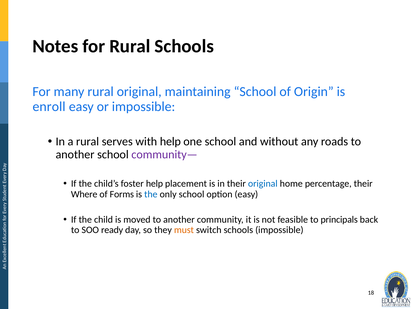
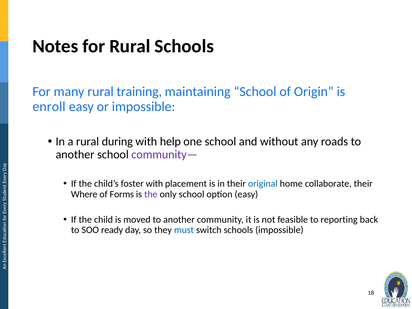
rural original: original -> training (139, 92)
serves: serves -> during (117, 142)
foster help: help -> with (154, 184)
percentage: percentage -> collaborate (328, 184)
the colour: blue -> purple (151, 194)
principals: principals -> reporting (339, 219)
must colour: orange -> blue (184, 230)
